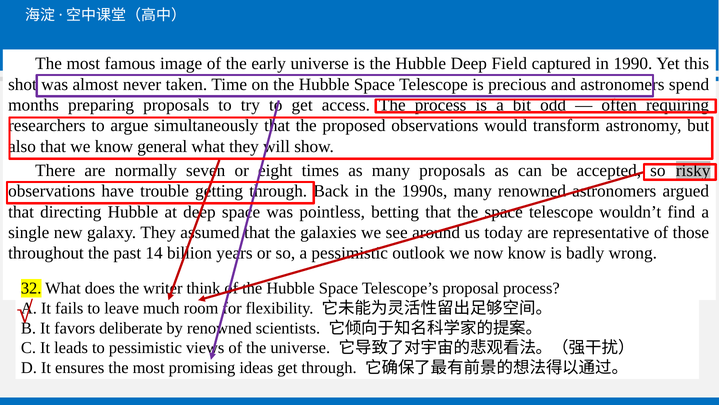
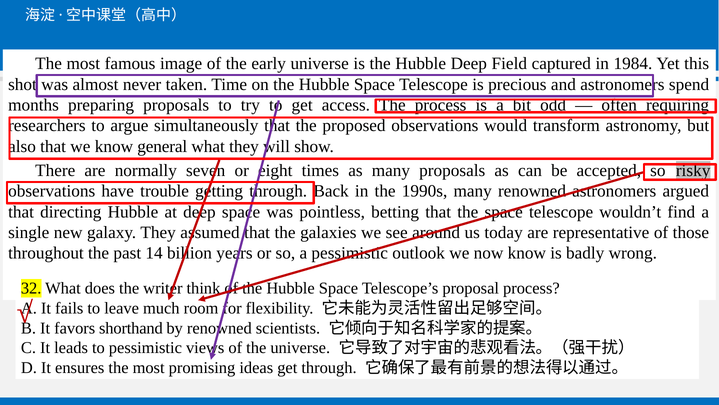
1990: 1990 -> 1984 (633, 64)
deliberate: deliberate -> shorthand (131, 328)
